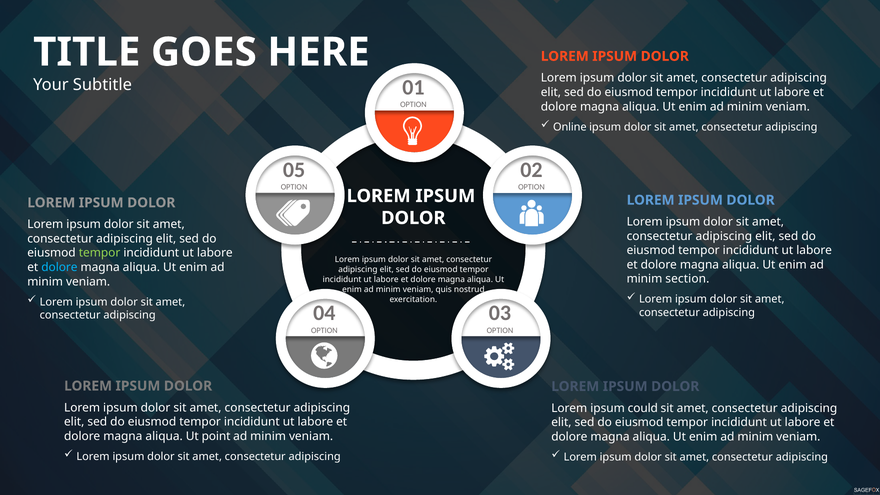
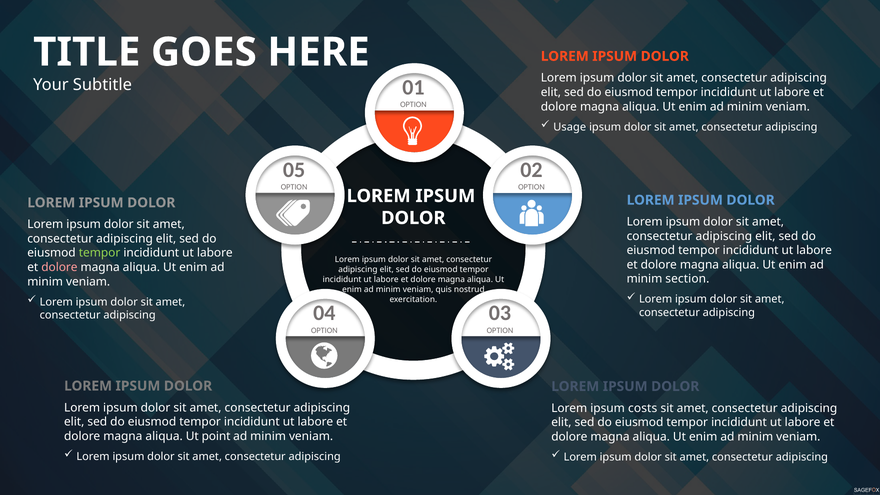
Online: Online -> Usage (570, 127)
dolore colour: light blue -> pink (59, 267)
could: could -> costs (643, 408)
